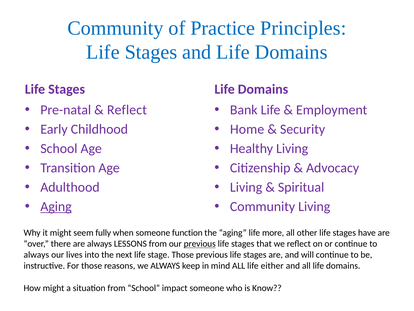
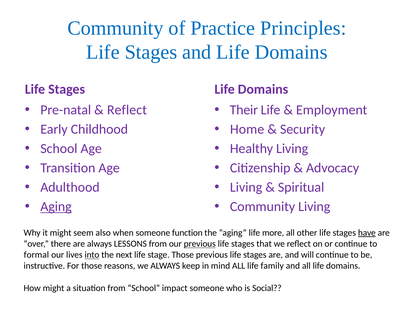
Bank: Bank -> Their (244, 110)
fully: fully -> also (103, 232)
have underline: none -> present (367, 232)
always: always -> formal (36, 254)
into underline: none -> present (92, 254)
either: either -> family (272, 266)
Know: Know -> Social (267, 288)
